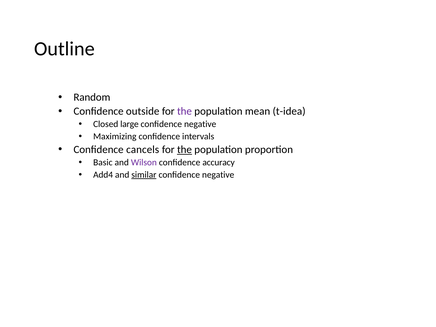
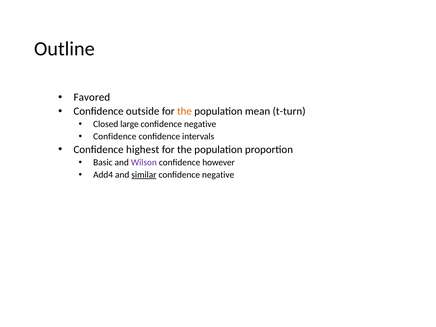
Random: Random -> Favored (92, 97)
the colour: purple -> orange (185, 111)
t-idea: t-idea -> t-turn (289, 111)
Maximizing: Maximizing -> Confidence (115, 136)
cancels: cancels -> highest (143, 150)
the underline: present -> none (185, 150)
accuracy: accuracy -> however (219, 163)
